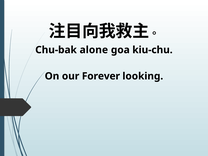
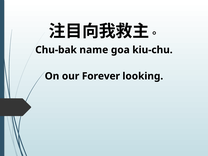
alone: alone -> name (94, 50)
